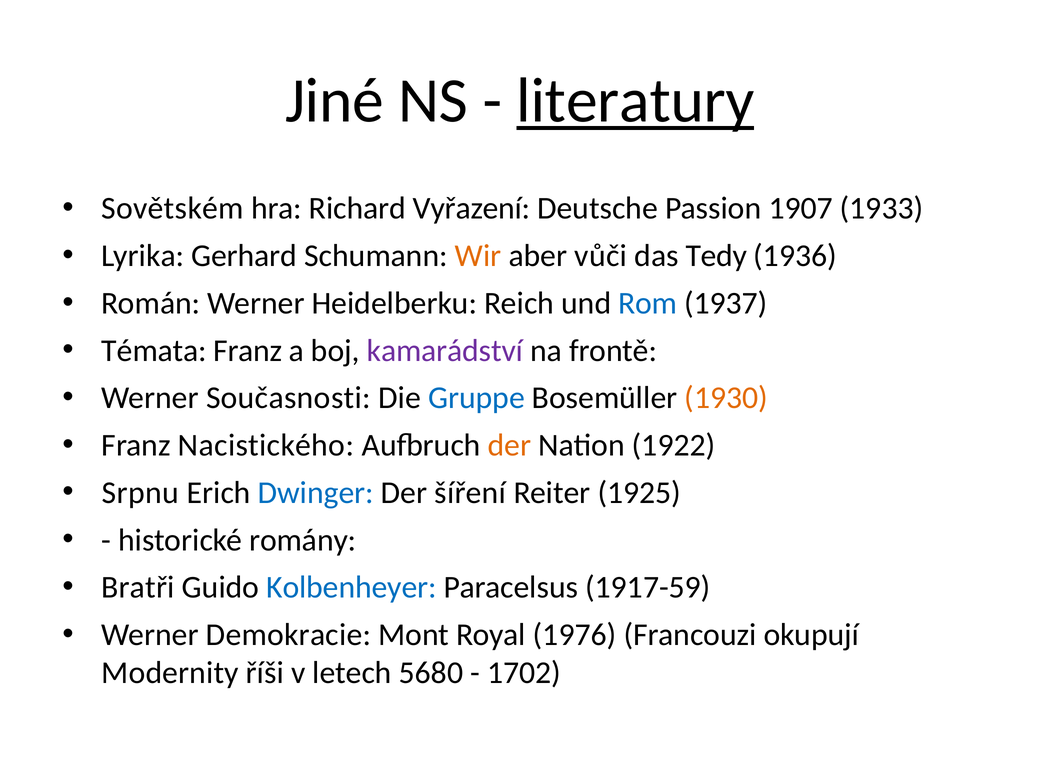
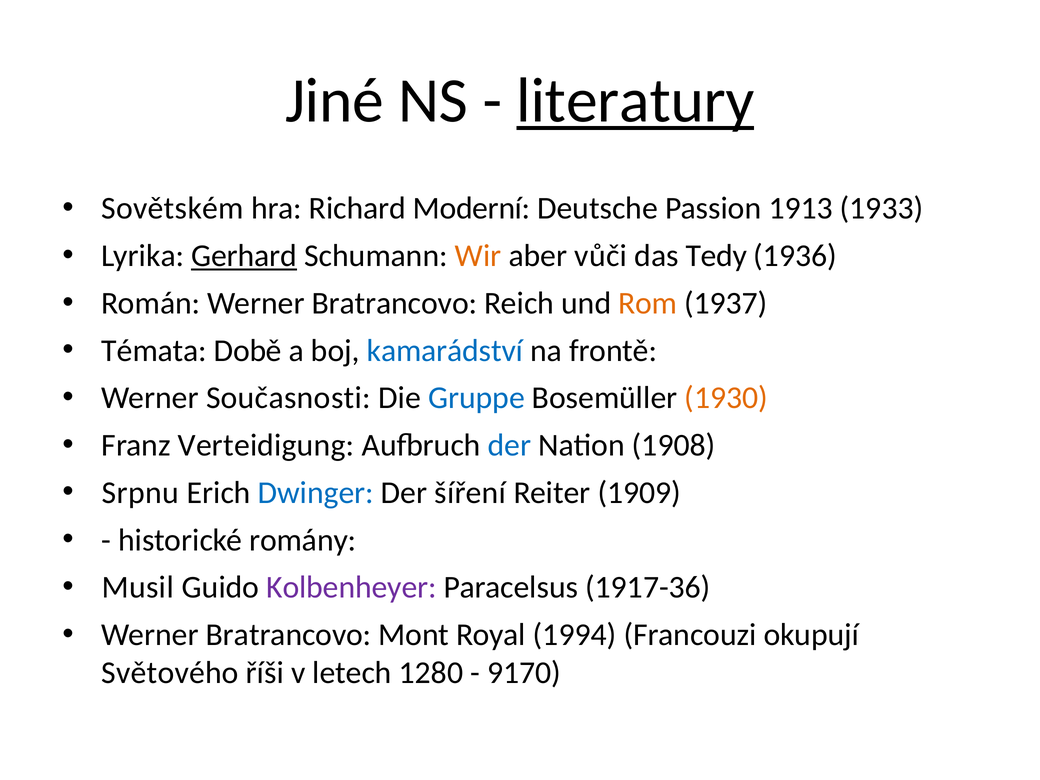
Vyřazení: Vyřazení -> Moderní (472, 208)
1907: 1907 -> 1913 (801, 208)
Gerhard underline: none -> present (244, 256)
Román Werner Heidelberku: Heidelberku -> Bratrancovo (394, 303)
Rom colour: blue -> orange (648, 303)
Témata Franz: Franz -> Době (248, 351)
kamarádství colour: purple -> blue (445, 351)
Nacistického: Nacistického -> Verteidigung (266, 445)
der colour: orange -> blue (510, 445)
1922: 1922 -> 1908 (674, 445)
1925: 1925 -> 1909 (639, 493)
Bratři: Bratři -> Musil (138, 587)
Kolbenheyer colour: blue -> purple (352, 587)
1917-59: 1917-59 -> 1917-36 (648, 587)
Demokracie: Demokracie -> Bratrancovo (289, 635)
1976: 1976 -> 1994 (575, 635)
Modernity: Modernity -> Světového (170, 673)
5680: 5680 -> 1280 (431, 673)
1702: 1702 -> 9170 (524, 673)
